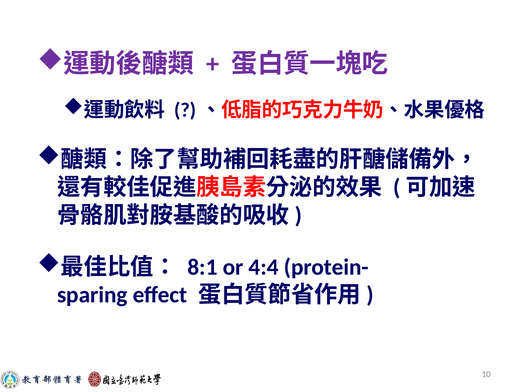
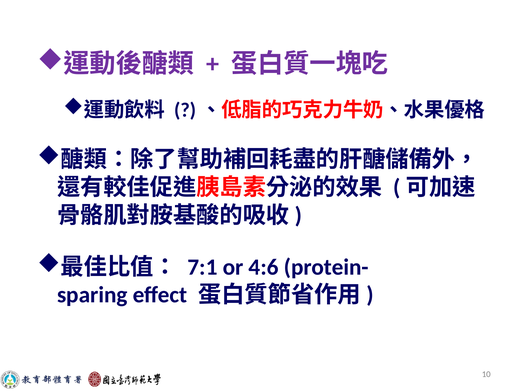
8:1: 8:1 -> 7:1 (202, 267)
4:4: 4:4 -> 4:6 (264, 267)
